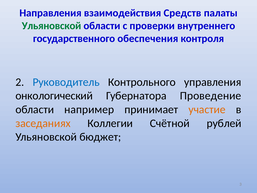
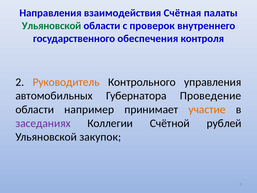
Средств: Средств -> Счётная (182, 13)
проверки: проверки -> проверок (152, 26)
Руководитель colour: blue -> orange (66, 82)
онкологический: онкологический -> автомобильных (54, 96)
заседаниях colour: orange -> purple (43, 123)
бюджет: бюджет -> закупок (100, 137)
